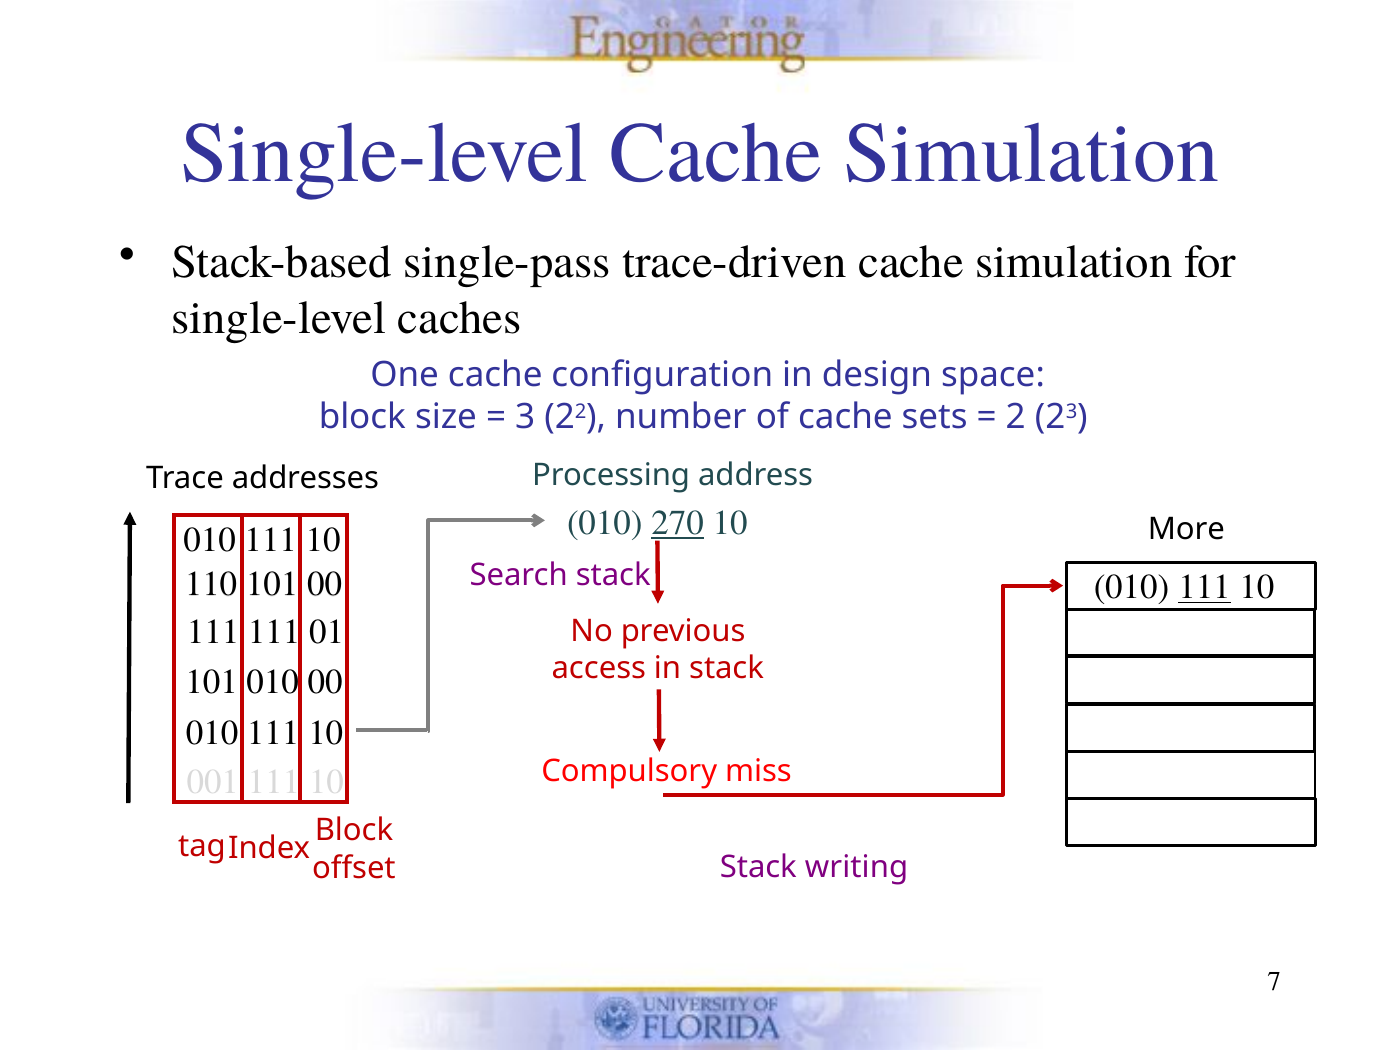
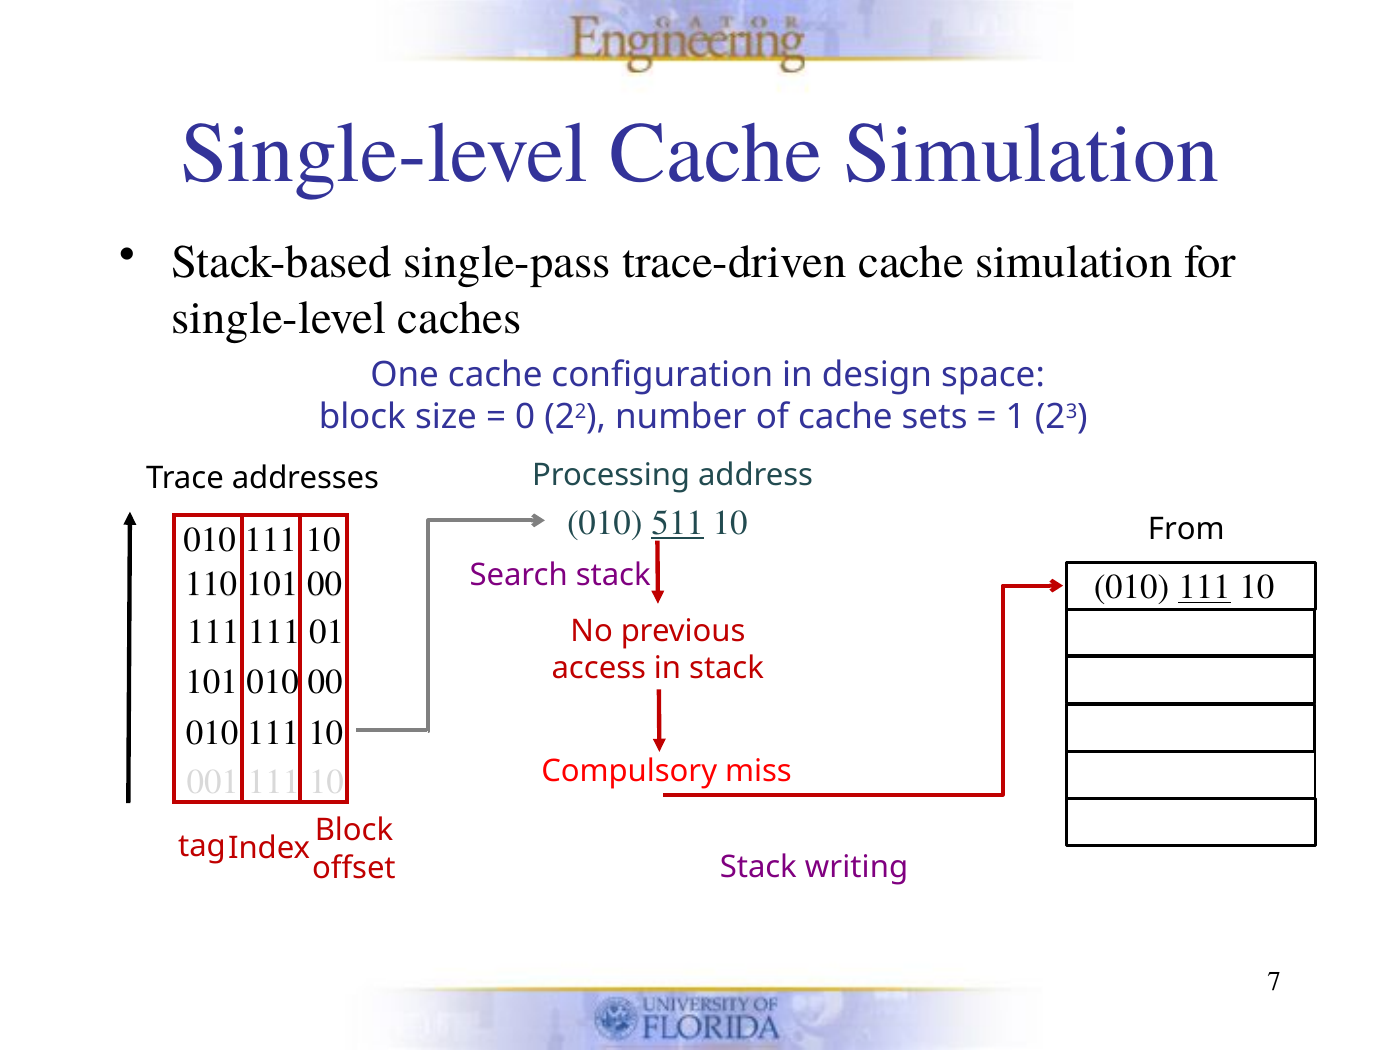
3: 3 -> 0 (525, 417)
2: 2 -> 1 (1016, 417)
270: 270 -> 511 (678, 523)
More: More -> From (1186, 529)
